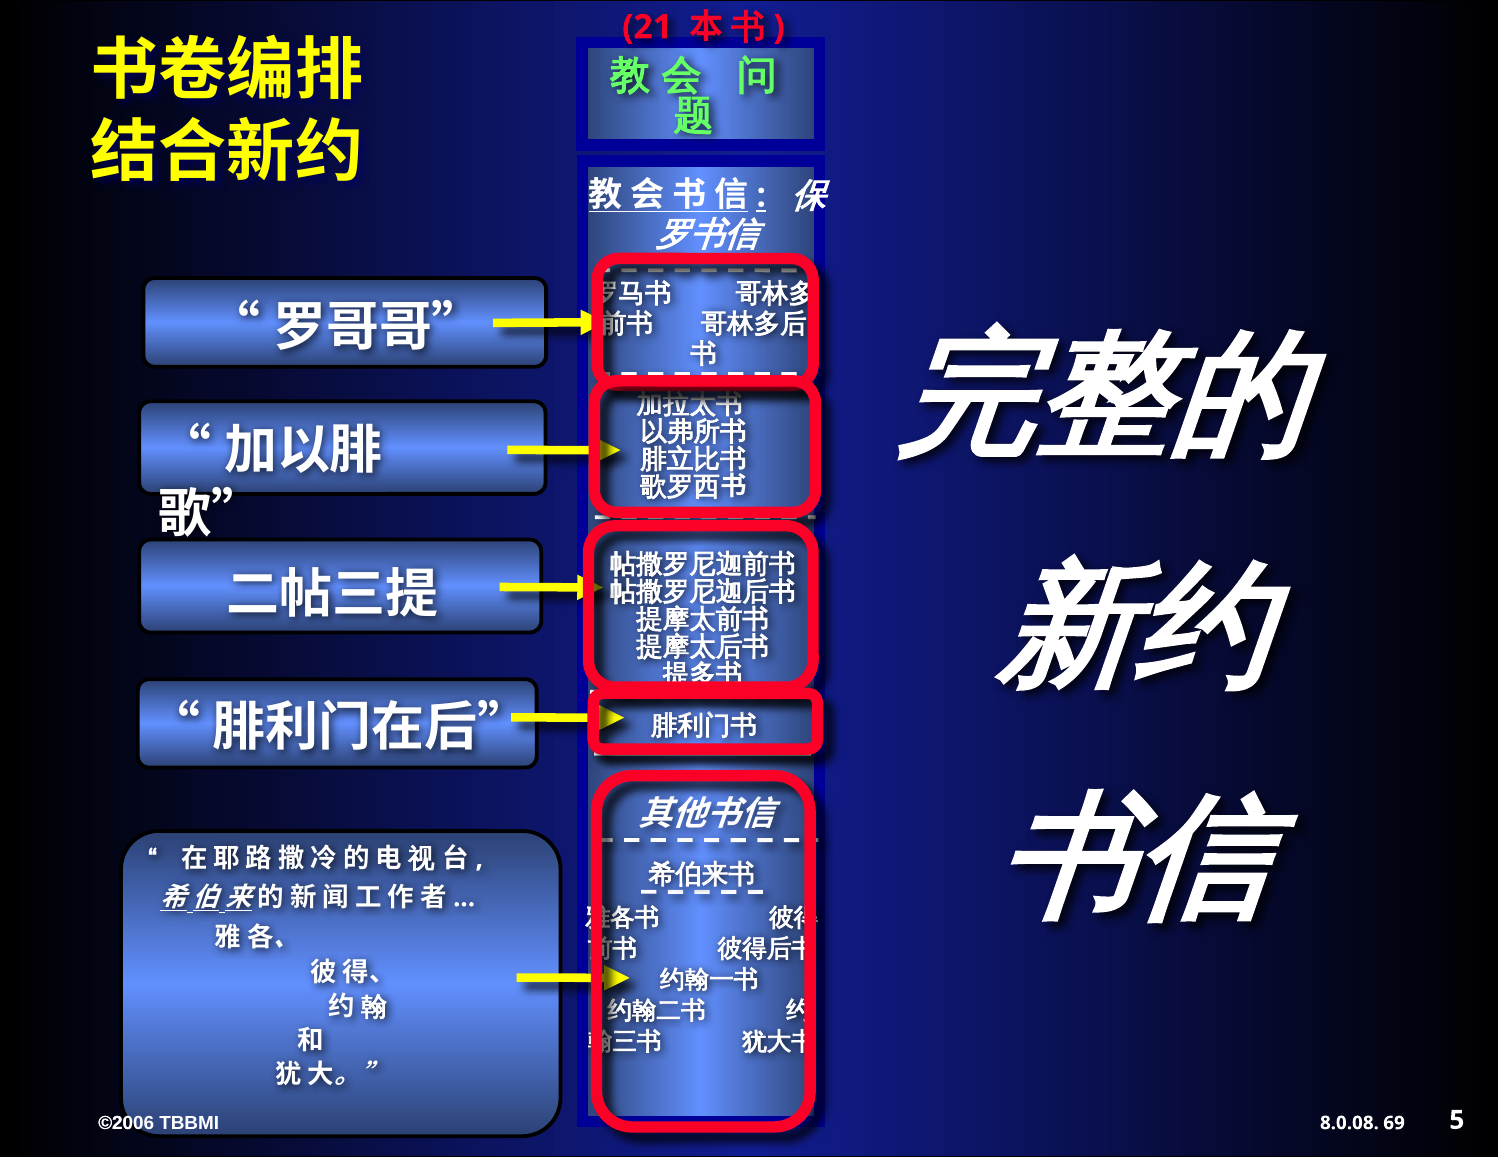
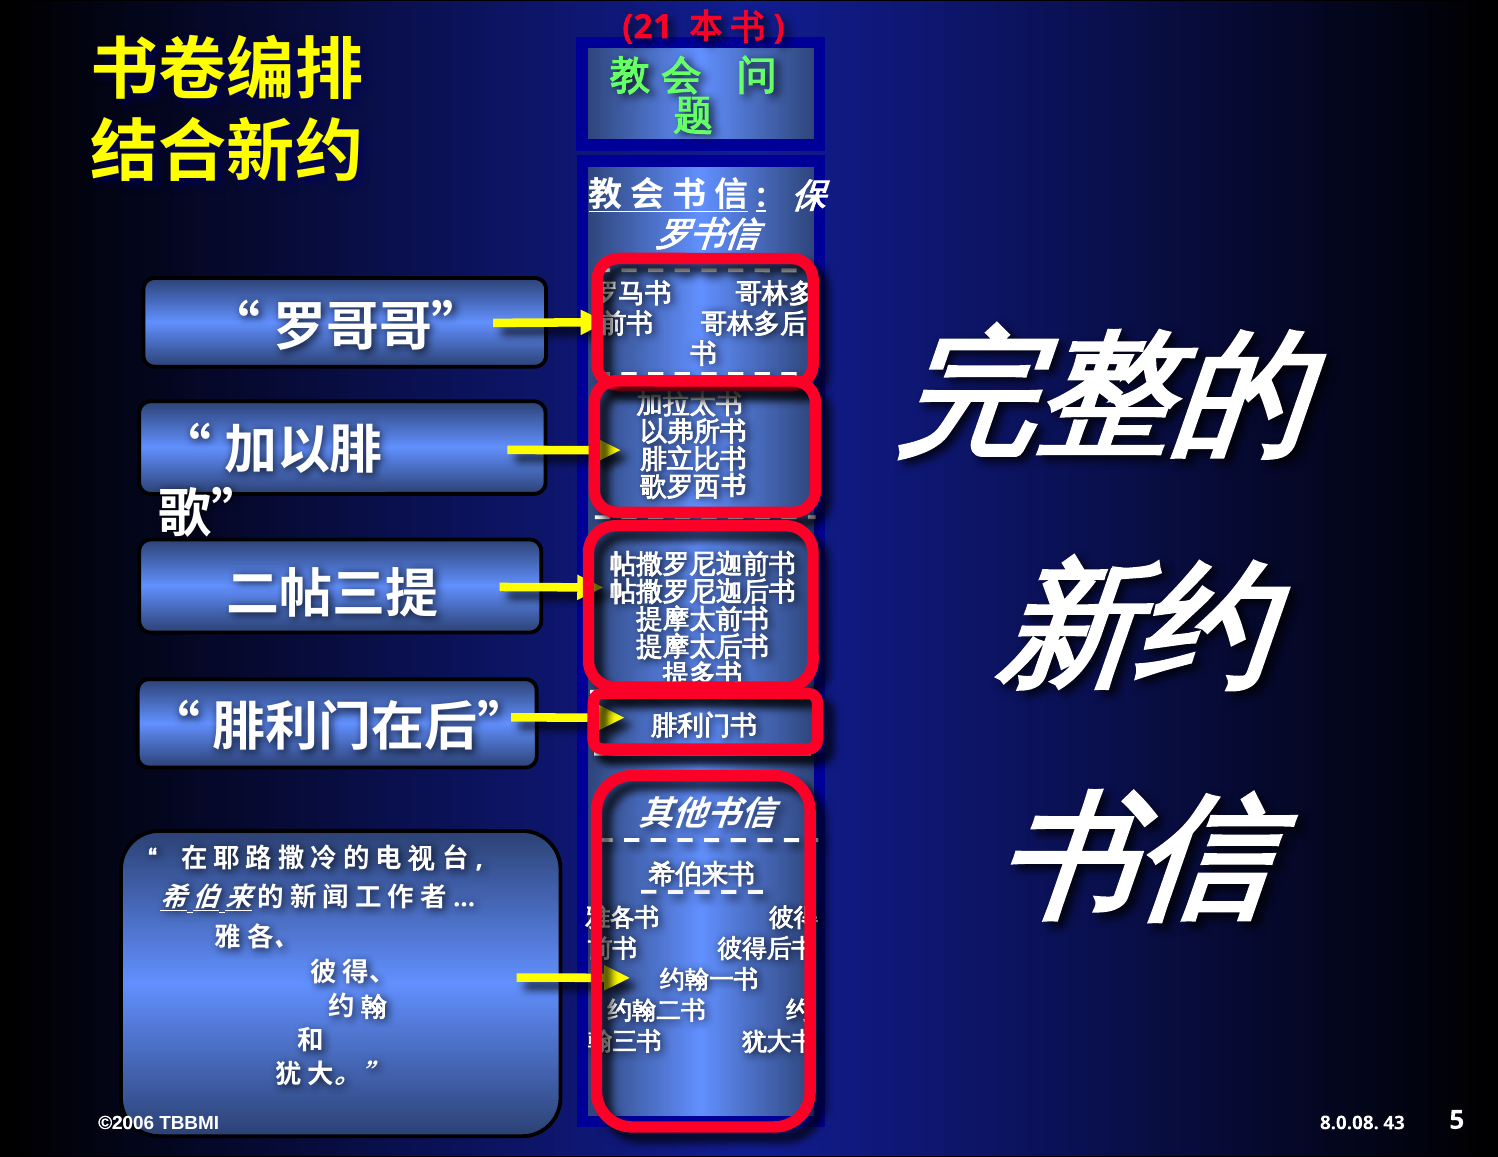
69: 69 -> 43 (1394, 1124)
